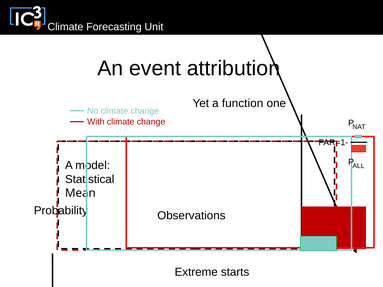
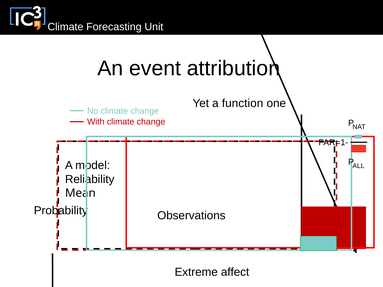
Statistical: Statistical -> Reliability (90, 179)
starts: starts -> affect (235, 272)
